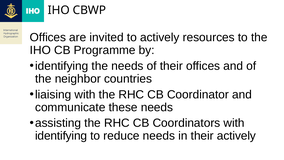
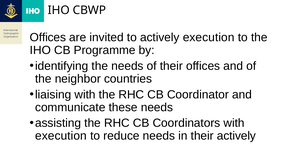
actively resources: resources -> execution (209, 37)
identifying: identifying -> execution (61, 136)
